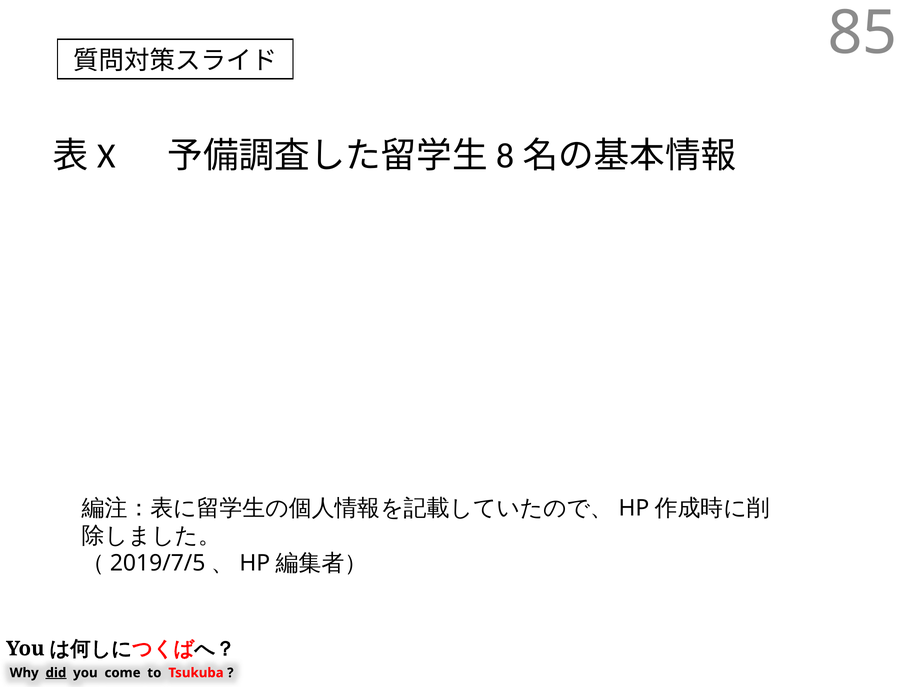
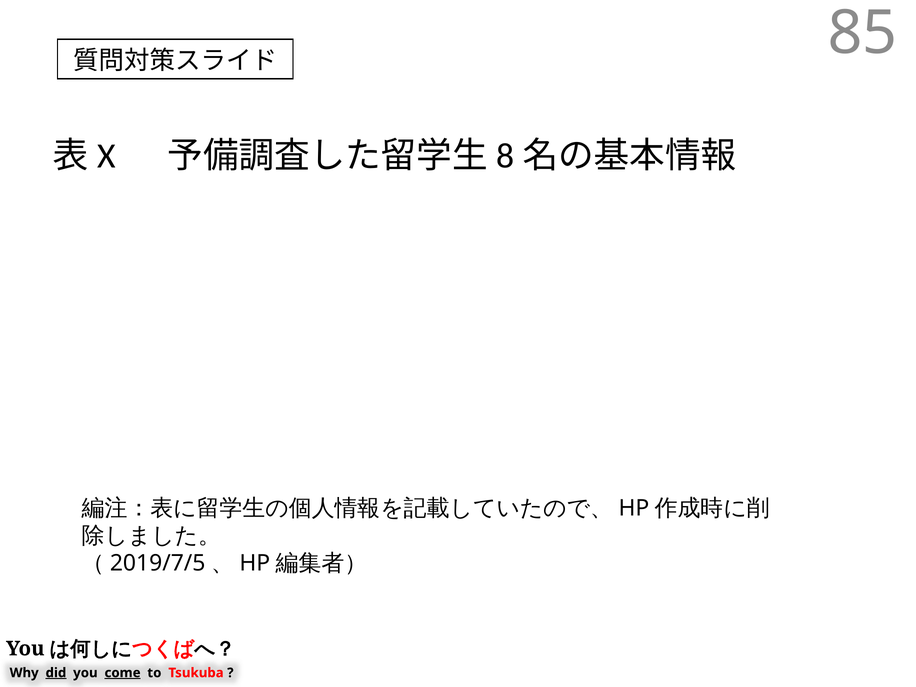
come underline: none -> present (123, 673)
